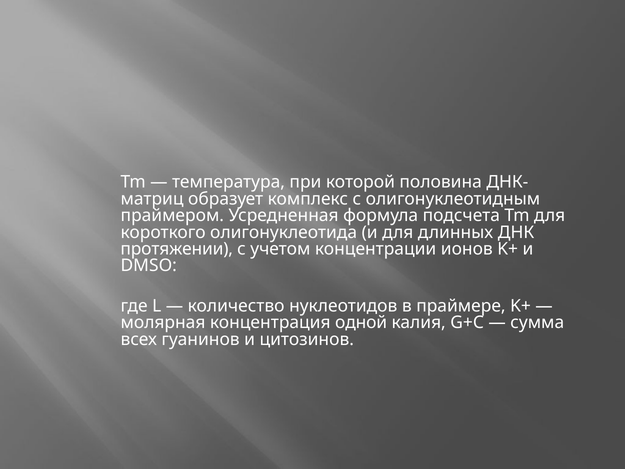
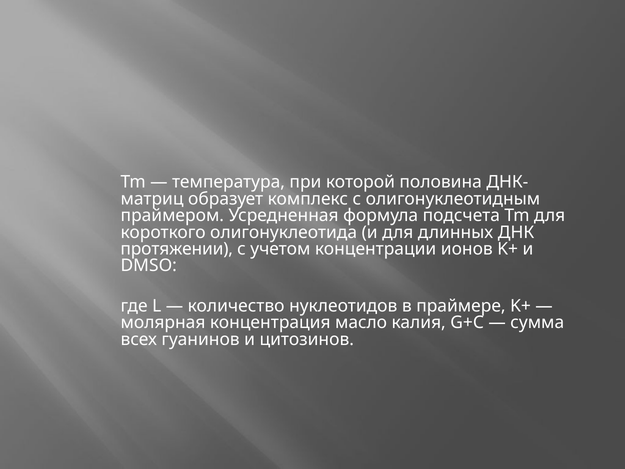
одной: одной -> масло (361, 323)
